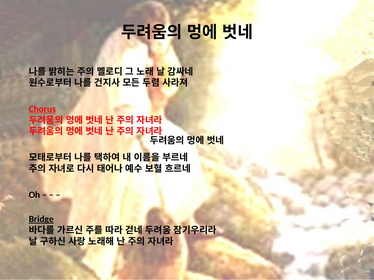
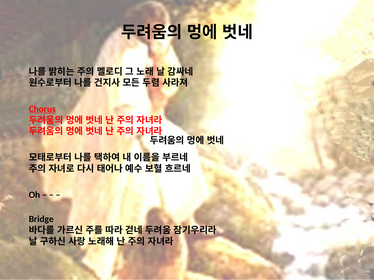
Bridge underline: present -> none (41, 220)
